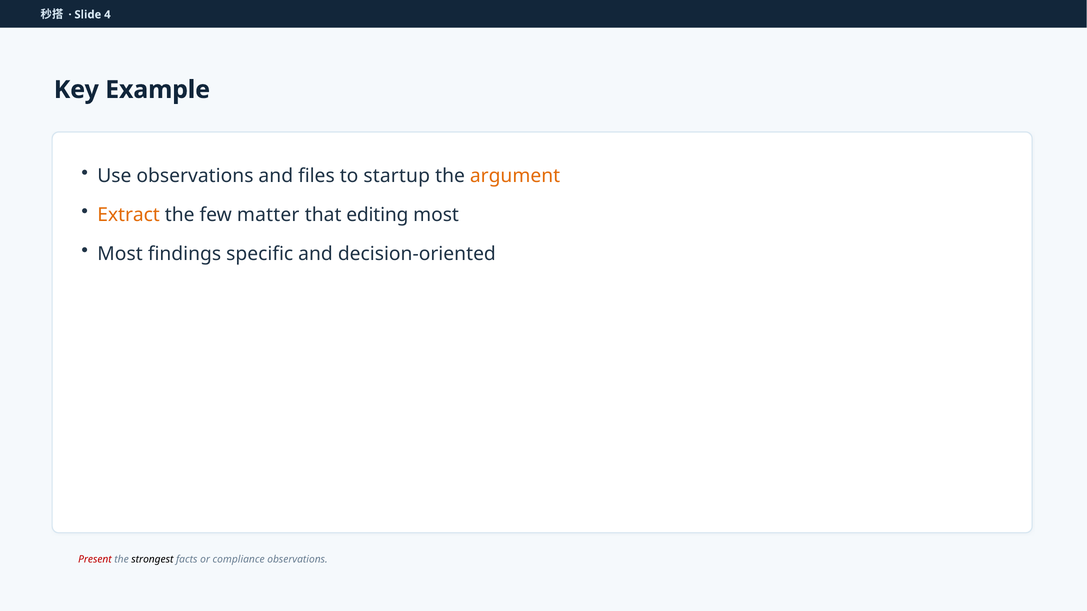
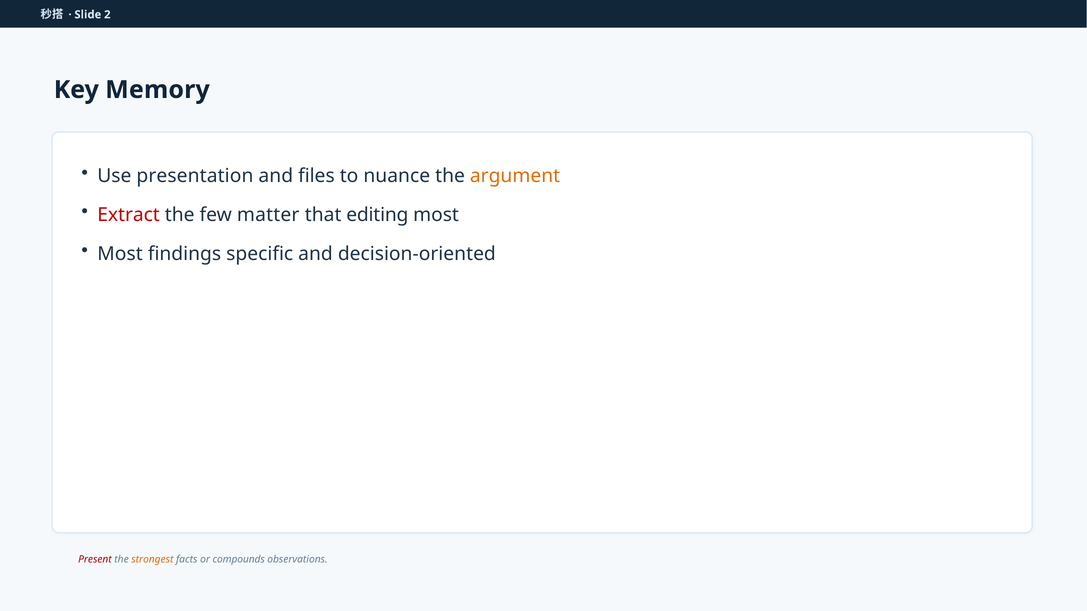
4: 4 -> 2 (107, 15)
Example: Example -> Memory (157, 90)
Use observations: observations -> presentation (195, 176)
startup: startup -> nuance (397, 176)
Extract colour: orange -> red (129, 215)
strongest colour: black -> orange (152, 560)
compliance: compliance -> compounds (239, 560)
